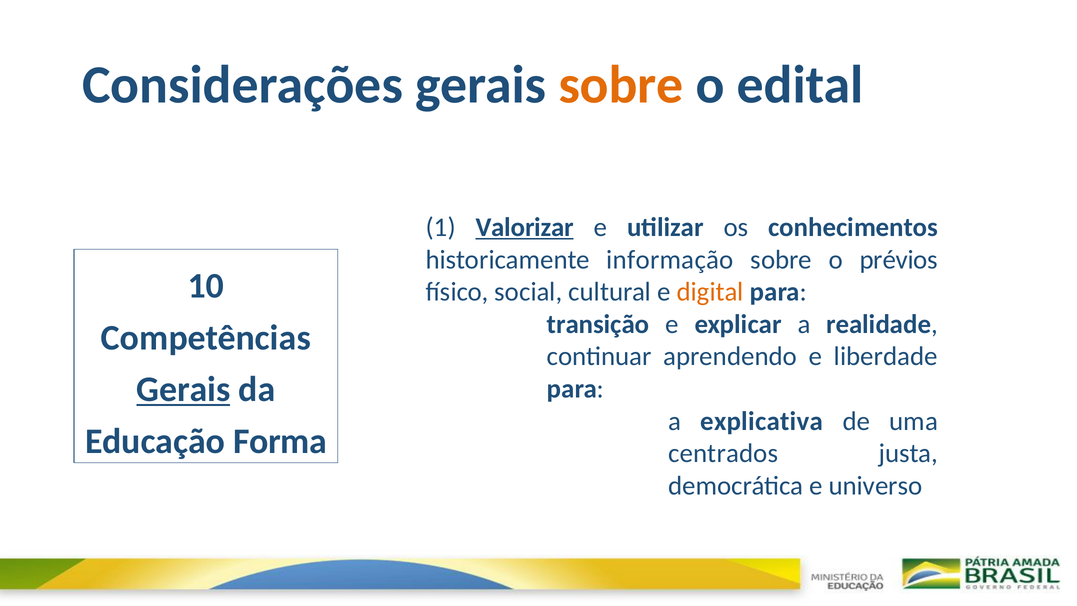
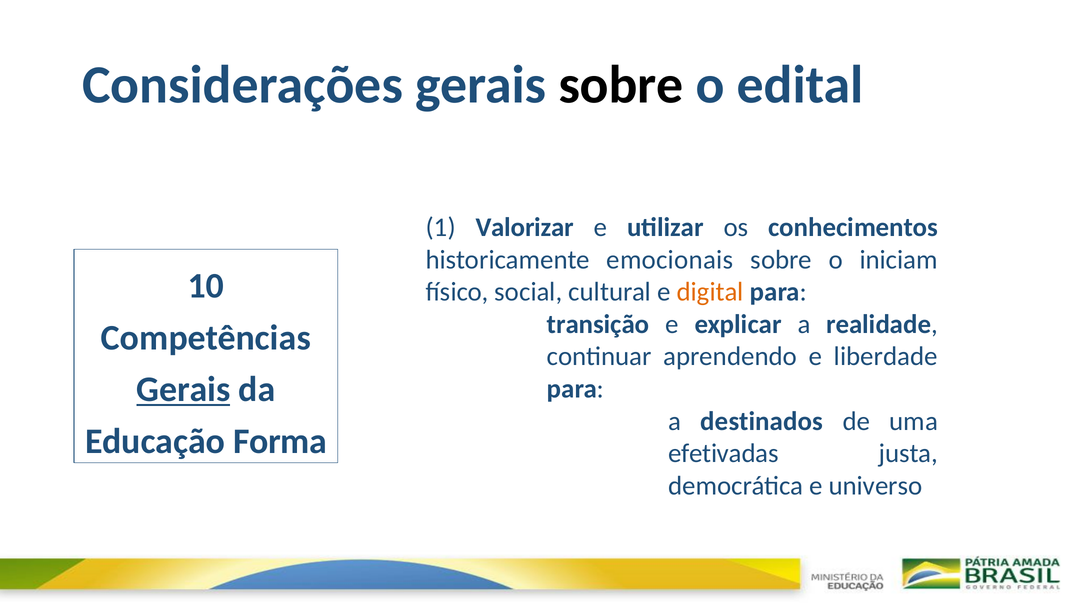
sobre colour: orange -> black (621, 85)
Valorizar underline: present -> none (525, 227)
informação: informação -> emocionais (670, 260)
prévios: prévios -> iniciam (899, 260)
explicativa: explicativa -> destinados (762, 421)
centrados: centrados -> efetivadas (723, 453)
